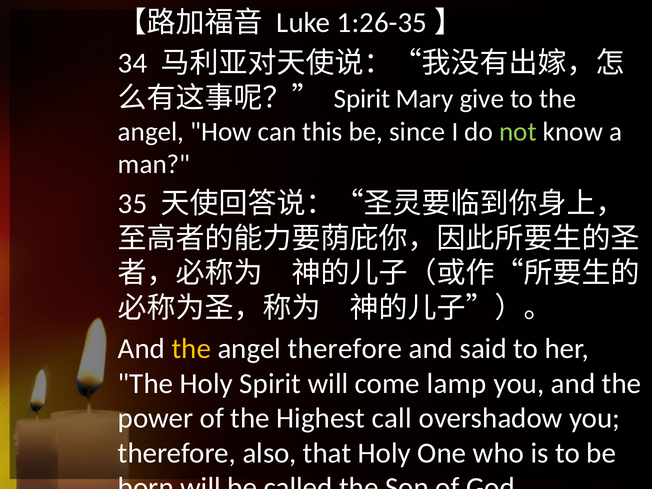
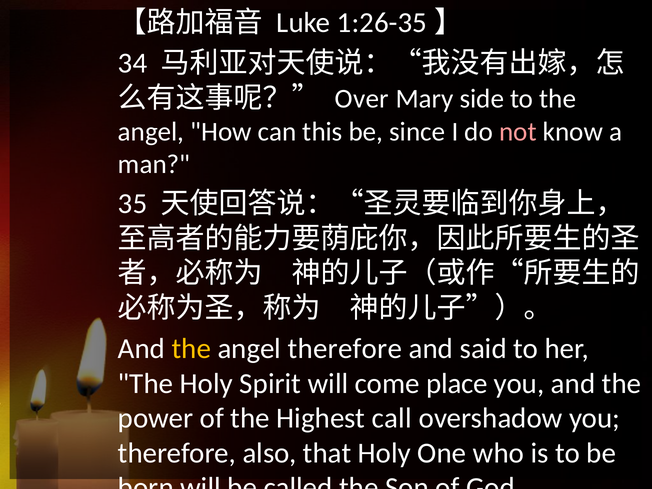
Spirit: Spirit -> Over (362, 99)
give: give -> side (482, 99)
not colour: light green -> pink (518, 132)
lamp: lamp -> place (457, 384)
